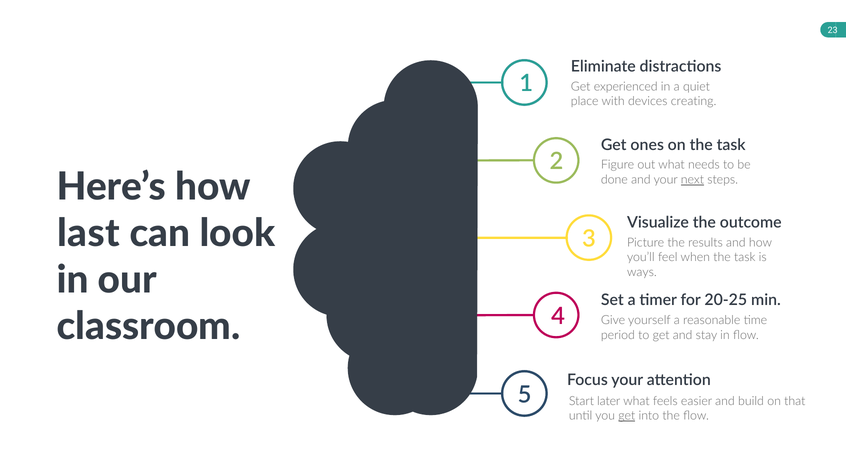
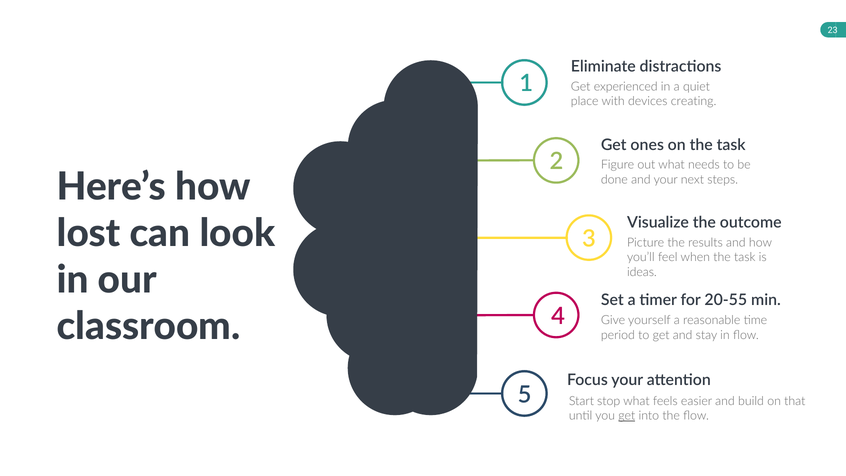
next underline: present -> none (692, 180)
last: last -> lost (89, 233)
ways: ways -> ideas (642, 272)
20-25: 20-25 -> 20-55 (726, 300)
later: later -> stop (609, 401)
